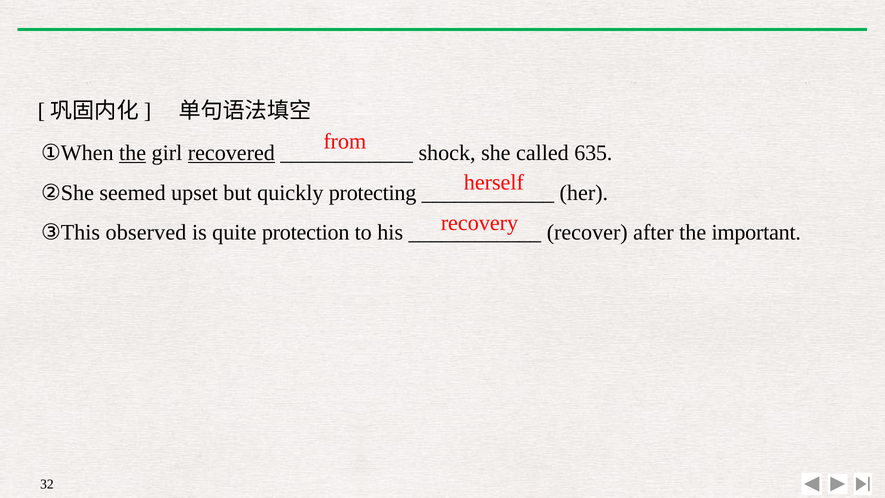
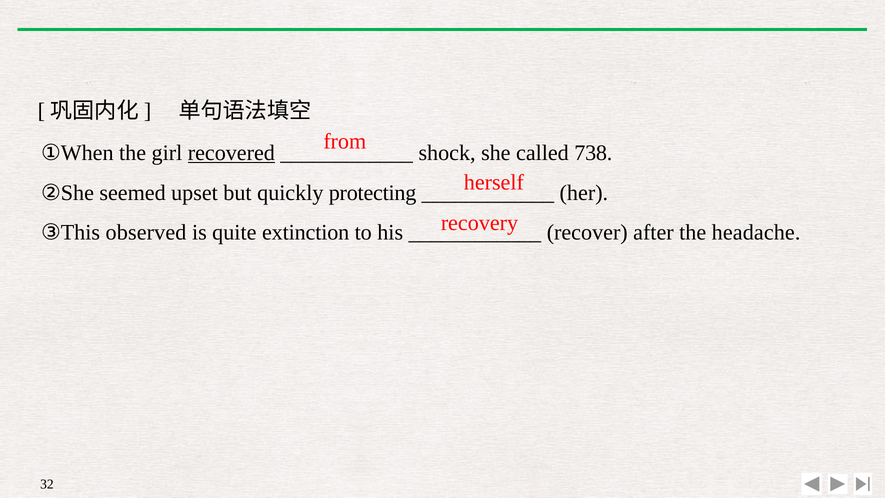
the underline: present -> none (133, 153)
635: 635 -> 738 (593, 153)
protection: protection -> extinction (306, 233)
important: important -> headache (756, 233)
